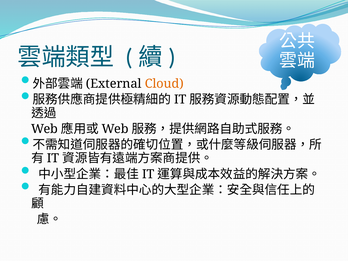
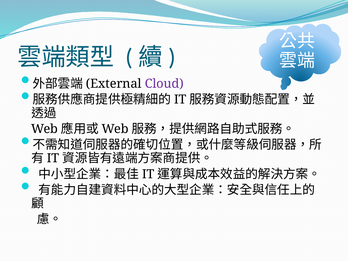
Cloud colour: orange -> purple (164, 84)
